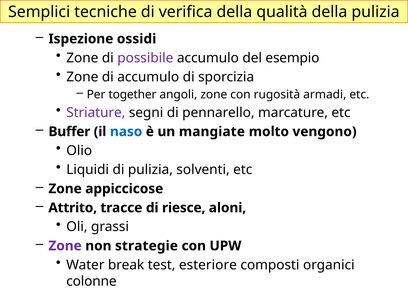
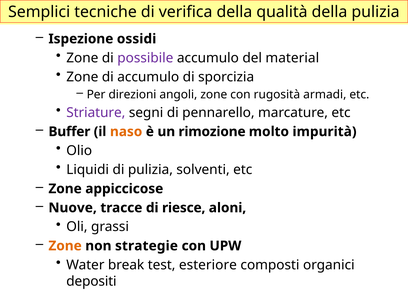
esempio: esempio -> material (292, 58)
together: together -> direzioni (132, 94)
naso colour: blue -> orange (126, 132)
mangiate: mangiate -> rimozione (212, 132)
vengono: vengono -> impurità (325, 132)
Attrito: Attrito -> Nuove (73, 208)
Zone colour: purple -> orange (65, 246)
colonne: colonne -> depositi (91, 281)
